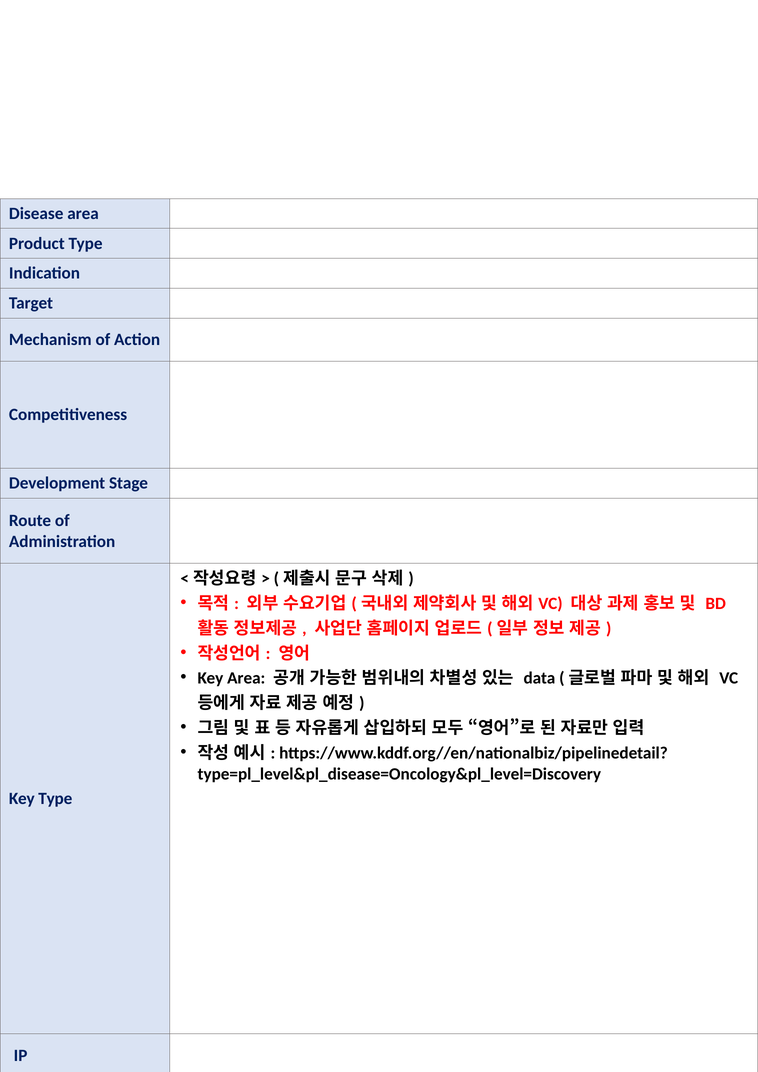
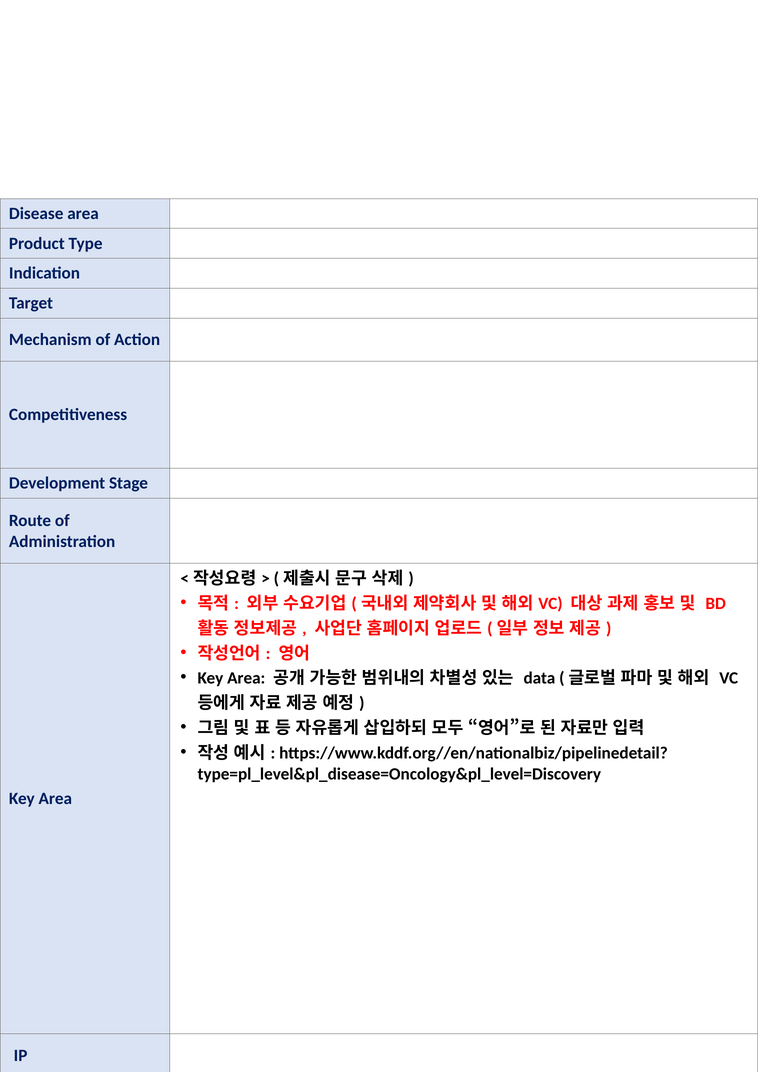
Type: Type -> Area (55, 799)
